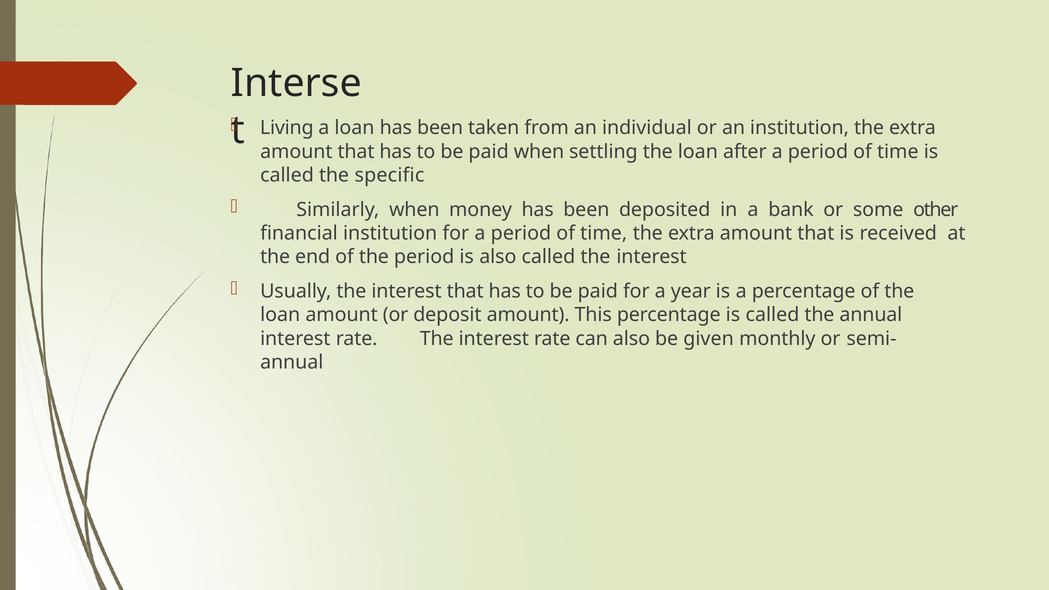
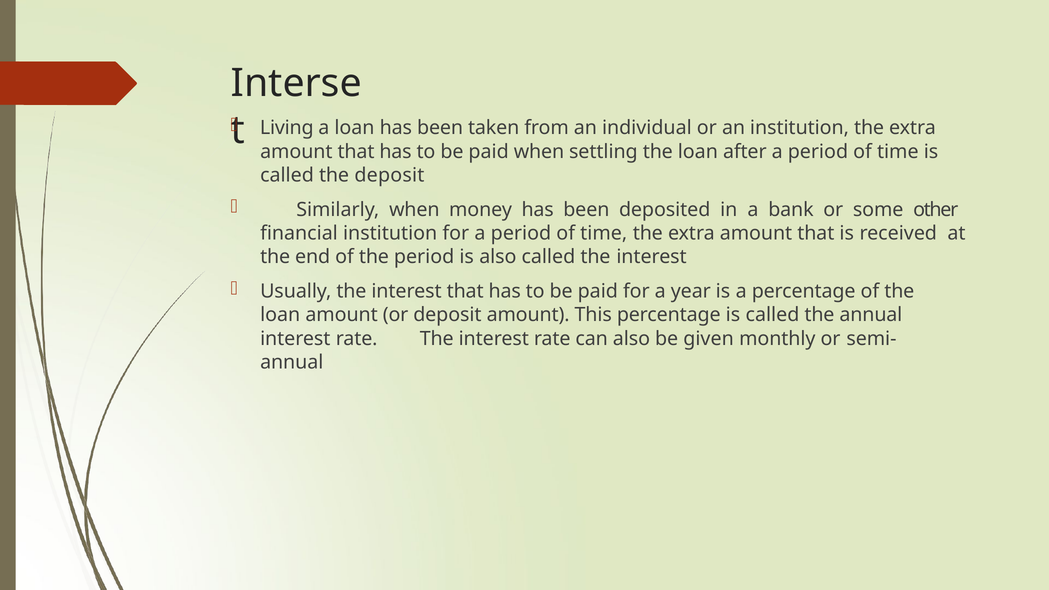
the specific: specific -> deposit (389, 175)
